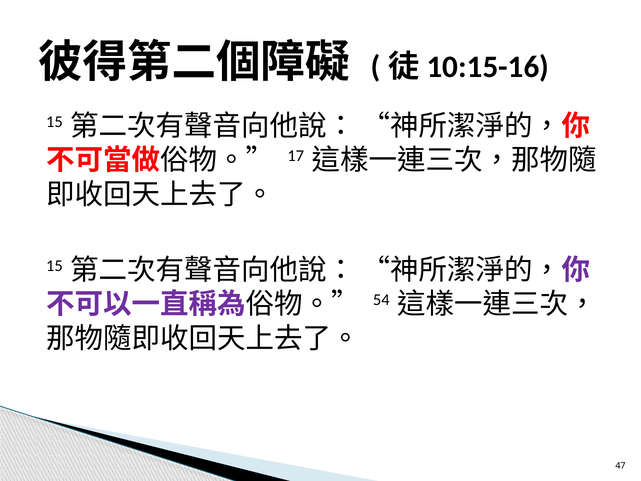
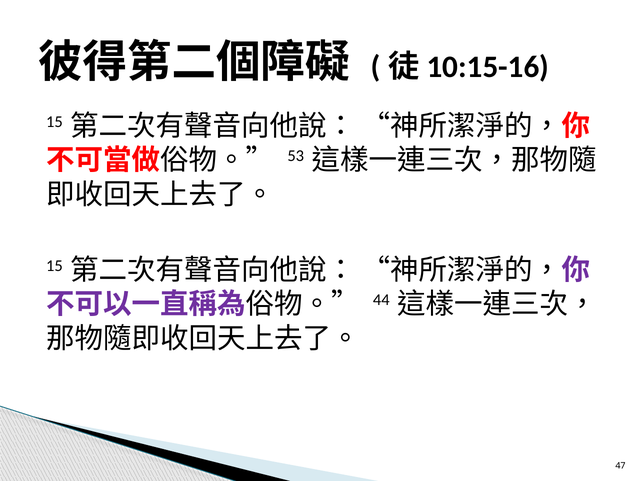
17: 17 -> 53 (296, 156)
54: 54 -> 44 (381, 300)
